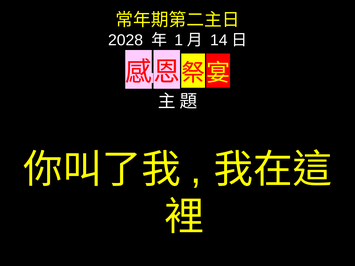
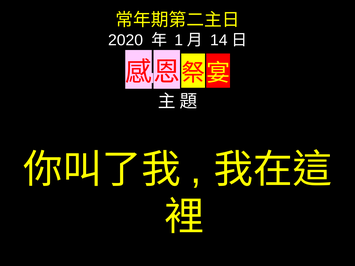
2028: 2028 -> 2020 (126, 40)
